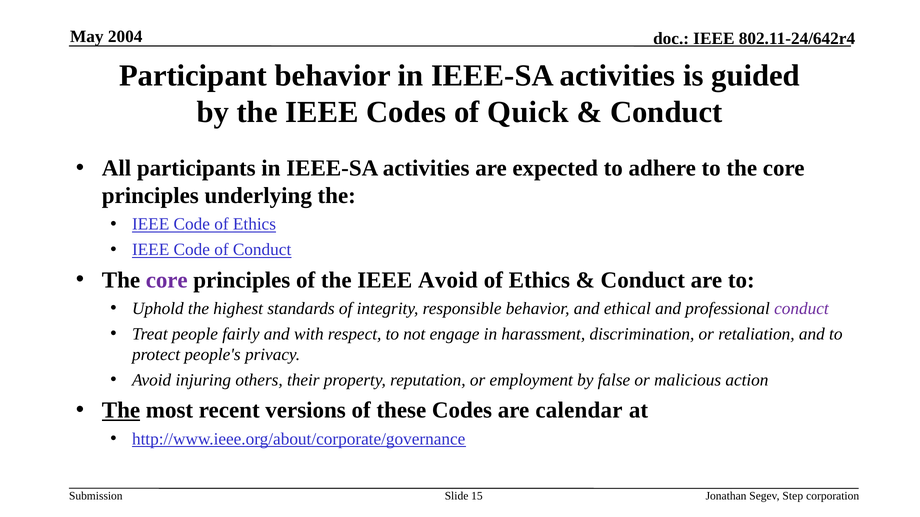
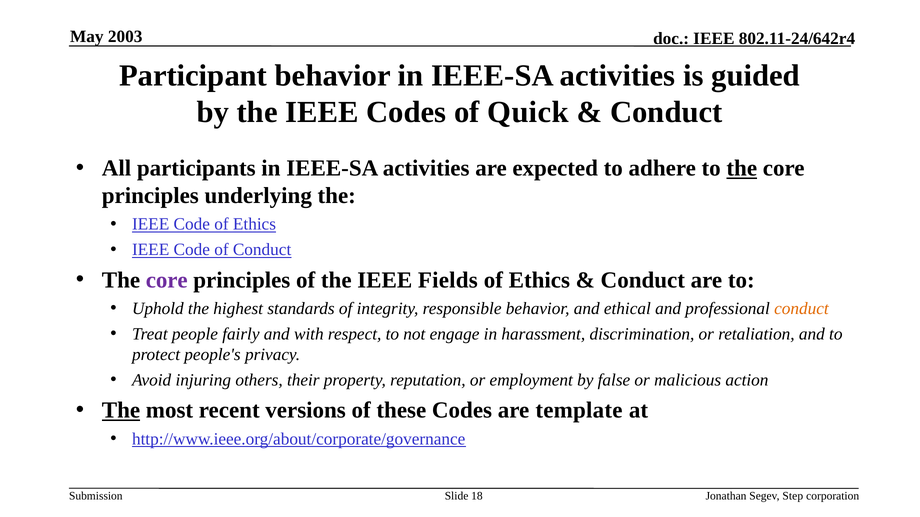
2004: 2004 -> 2003 (125, 37)
the underline: none -> present (742, 168)
IEEE Avoid: Avoid -> Fields (448, 280)
conduct colour: purple -> orange (801, 309)
calendar: calendar -> template (579, 411)
15: 15 -> 18 (477, 496)
